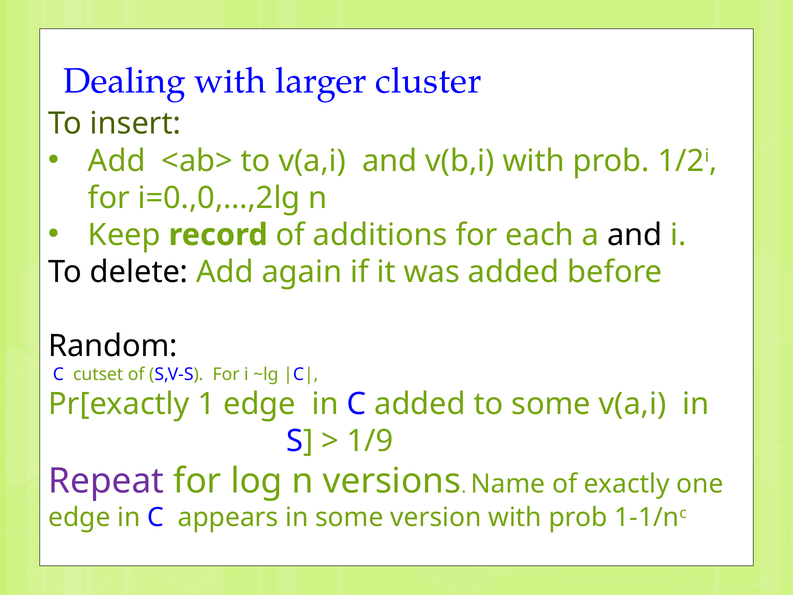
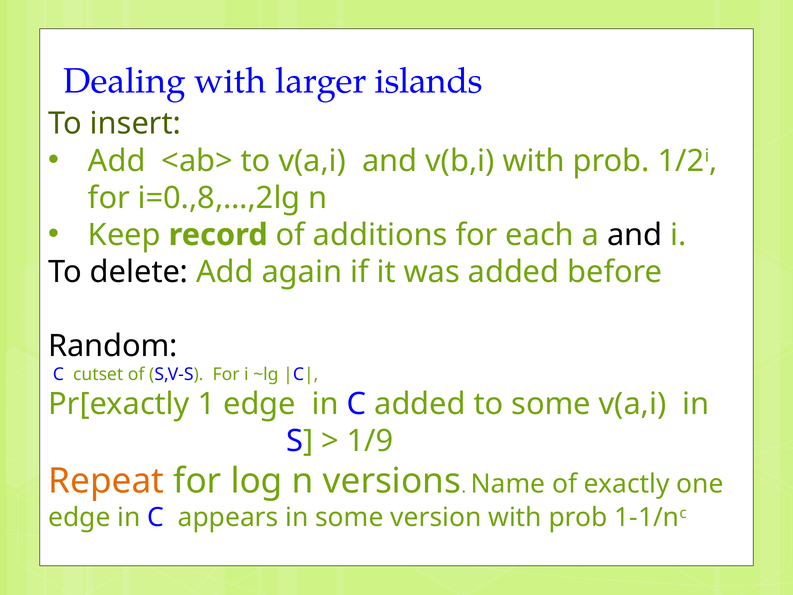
cluster: cluster -> islands (429, 81)
i=0.,0,…,2lg: i=0.,0,…,2lg -> i=0.,8,…,2lg (219, 198)
Repeat colour: purple -> orange (106, 481)
